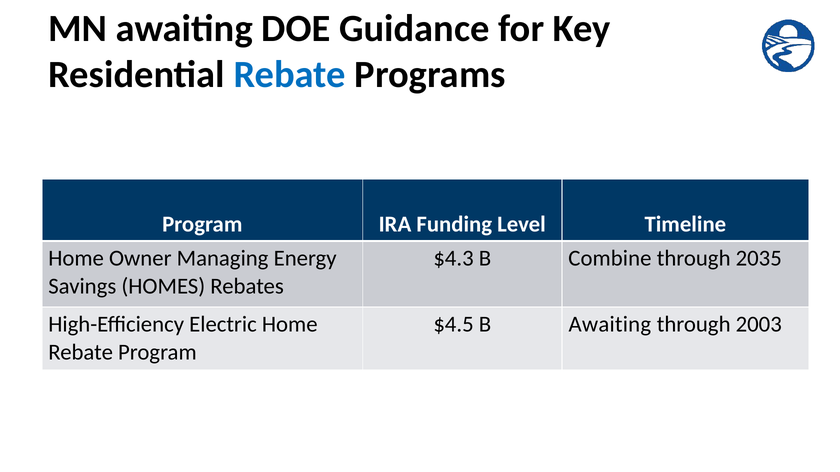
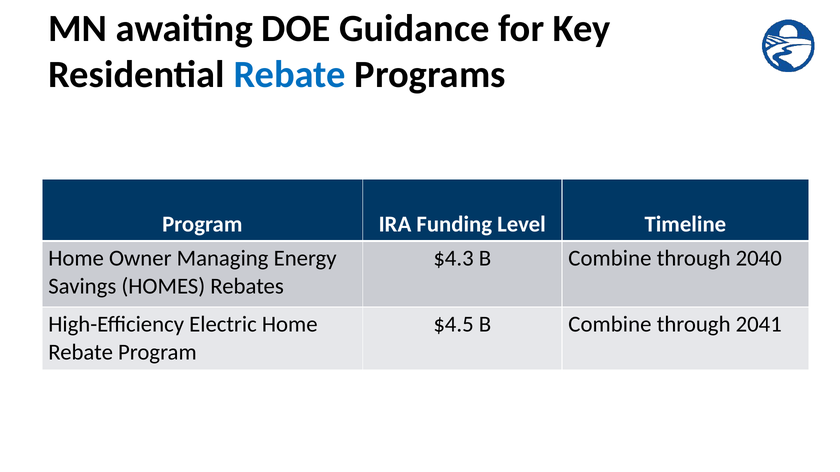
2035: 2035 -> 2040 (759, 259)
$4.5 B Awaiting: Awaiting -> Combine (610, 325)
2003: 2003 -> 2041 (759, 325)
